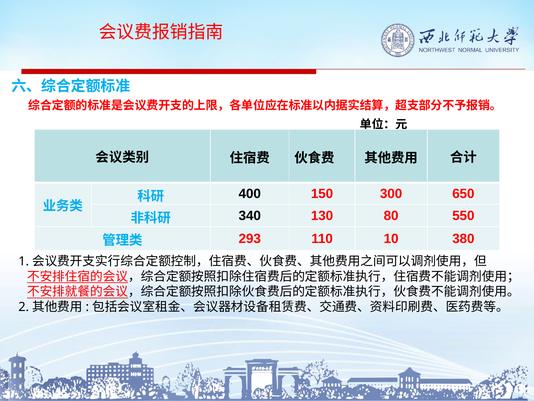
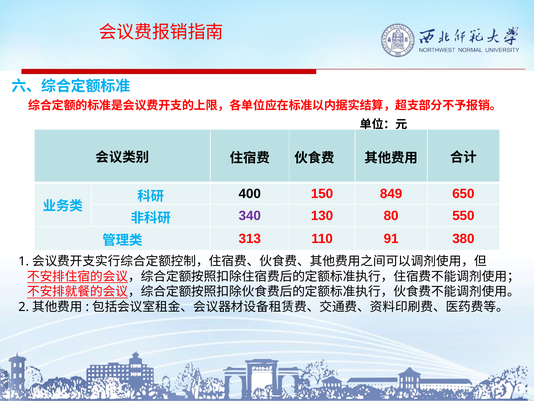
300: 300 -> 849 (391, 194)
340 colour: black -> purple (250, 216)
293: 293 -> 313 (250, 238)
10: 10 -> 91 (391, 238)
